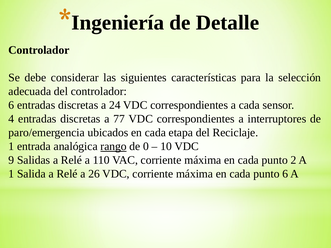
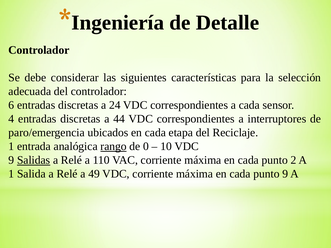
77: 77 -> 44 (119, 119)
Salidas underline: none -> present (34, 160)
26: 26 -> 49 (94, 174)
punto 6: 6 -> 9 (285, 174)
